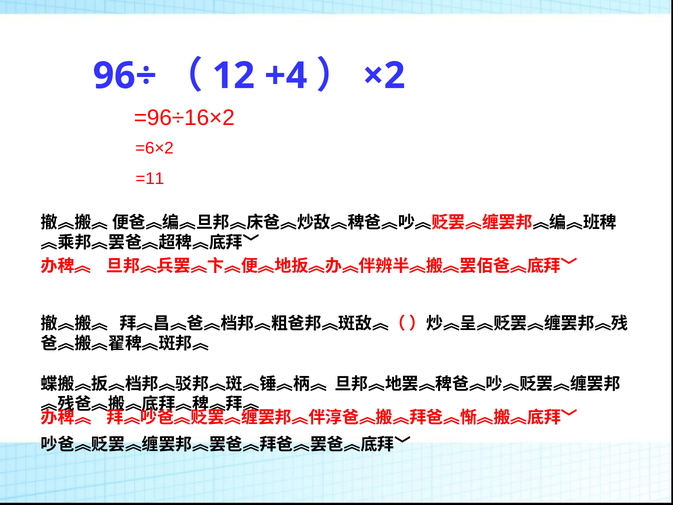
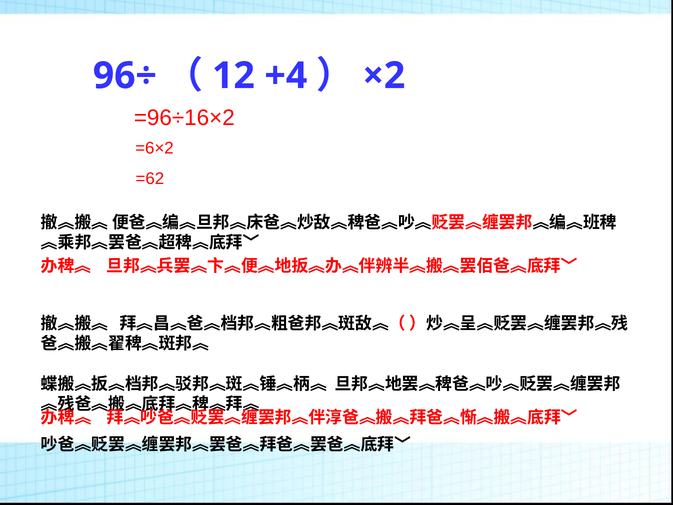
=11: =11 -> =62 (150, 178)
